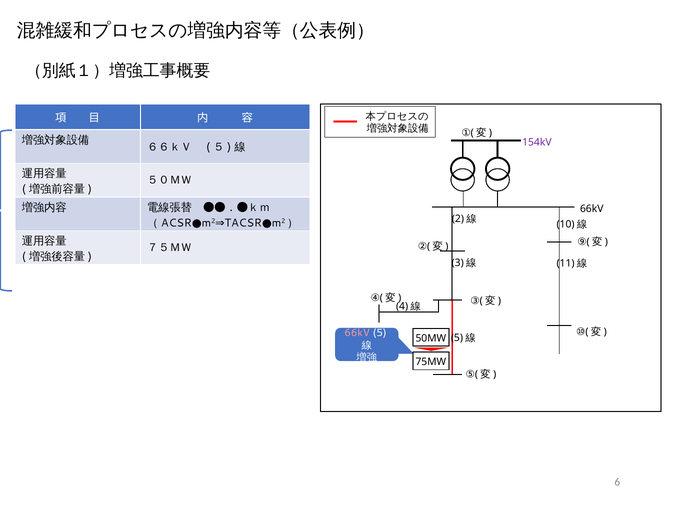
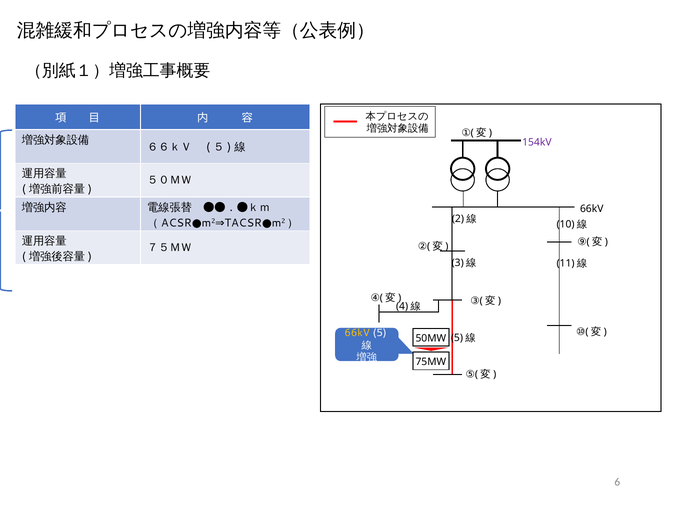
66kV colour: pink -> yellow (357, 333)
